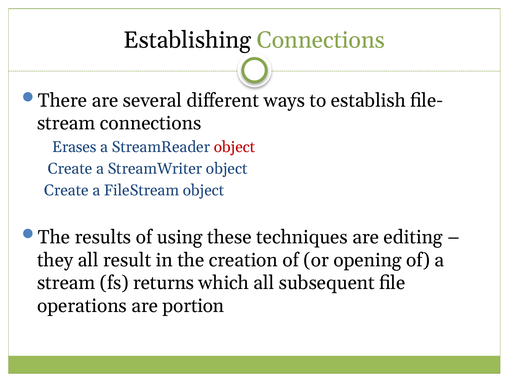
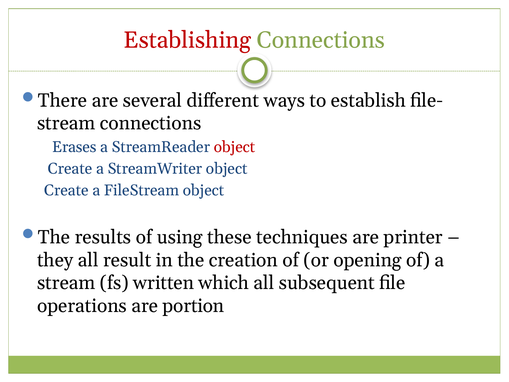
Establishing colour: black -> red (187, 40)
editing: editing -> printer (413, 237)
returns: returns -> written (164, 283)
